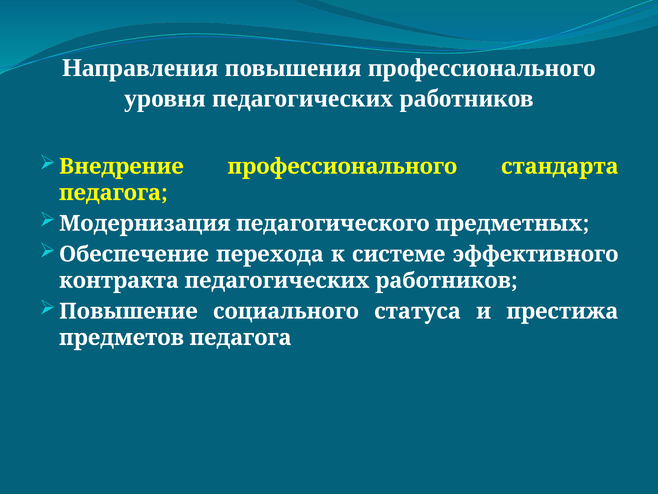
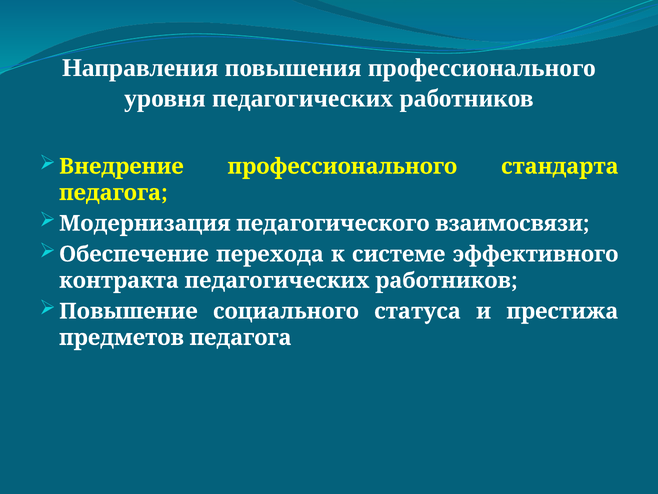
предметных: предметных -> взаимосвязи (512, 223)
